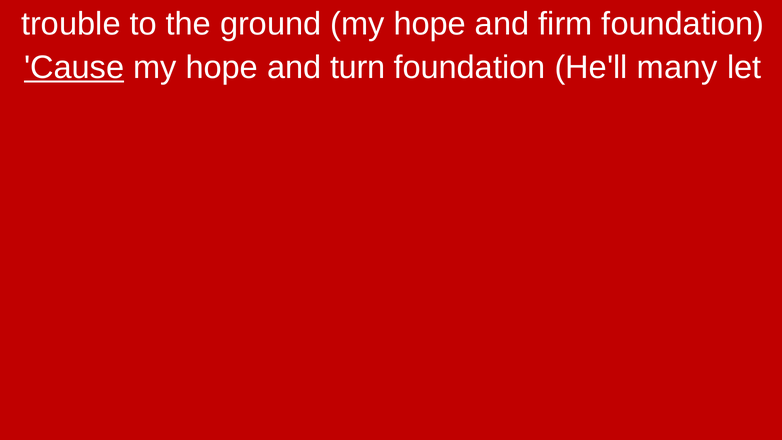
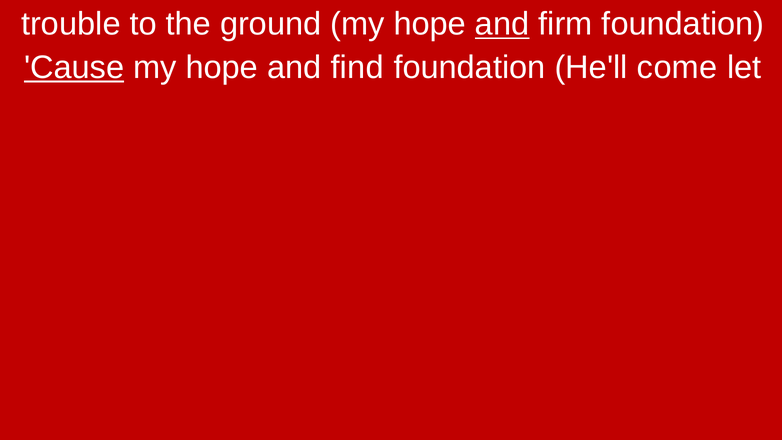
and underline: none -> present (502, 24)
turn: turn -> find (357, 68)
many: many -> come (677, 68)
